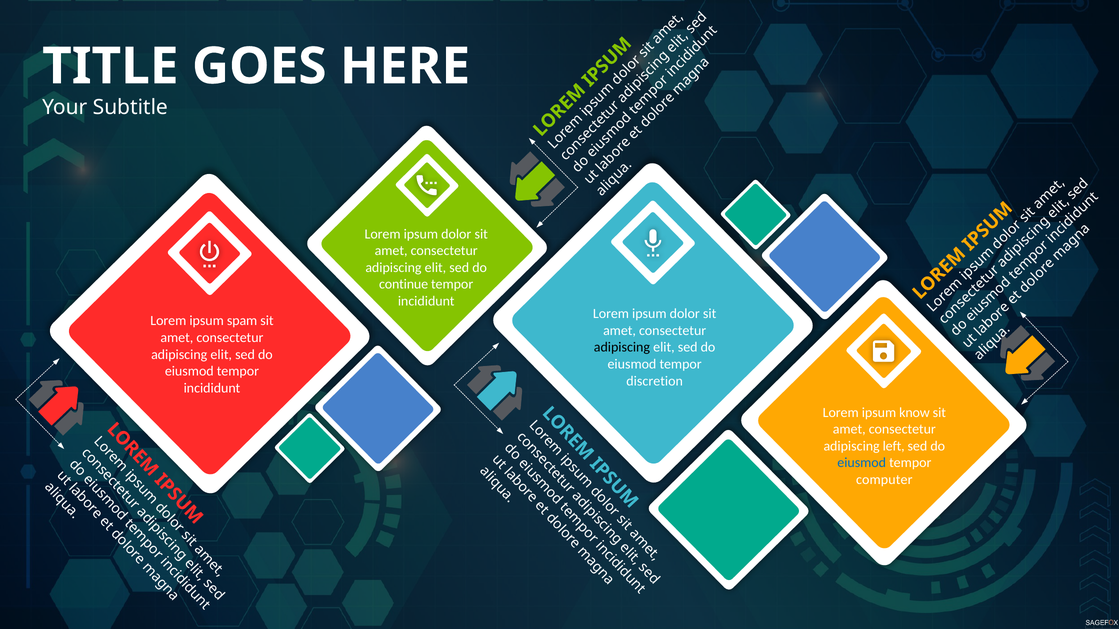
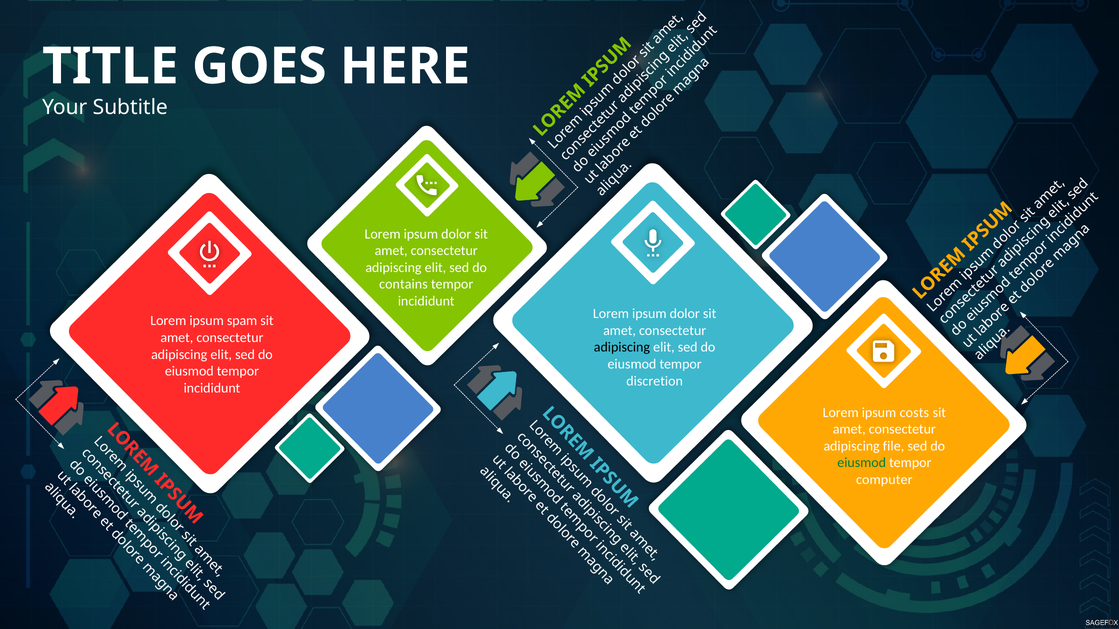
continue: continue -> contains (403, 284)
know: know -> costs (914, 413)
left: left -> file (894, 446)
eiusmod colour: blue -> green (862, 463)
